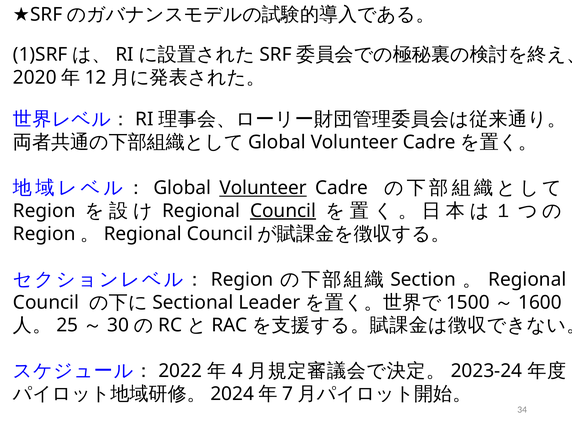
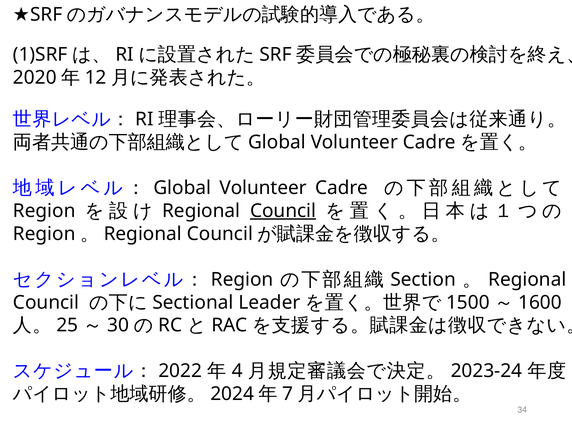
Volunteer underline: present -> none (263, 188)
